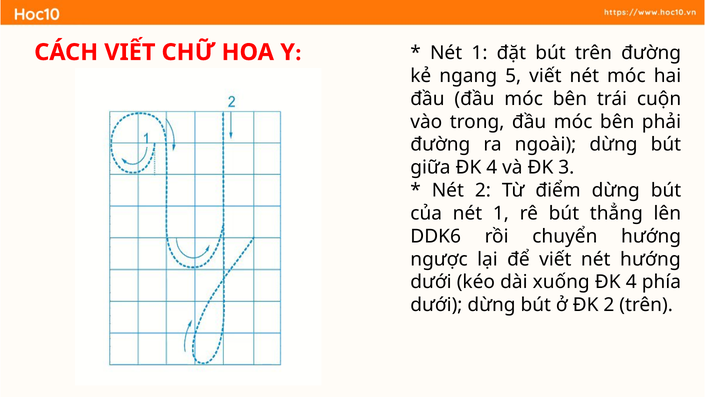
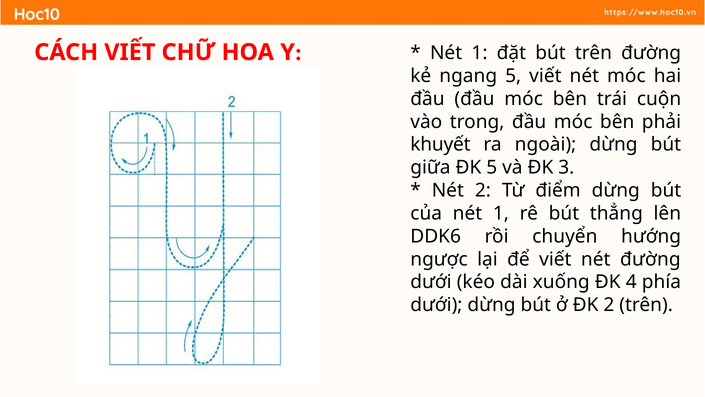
đường: đường -> khuyết (440, 144)
giữa ĐK 4: 4 -> 5 (492, 167)
nét hướng: hướng -> đường (650, 259)
